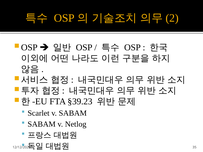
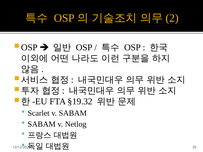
§39.23: §39.23 -> §19.32 (80, 102)
